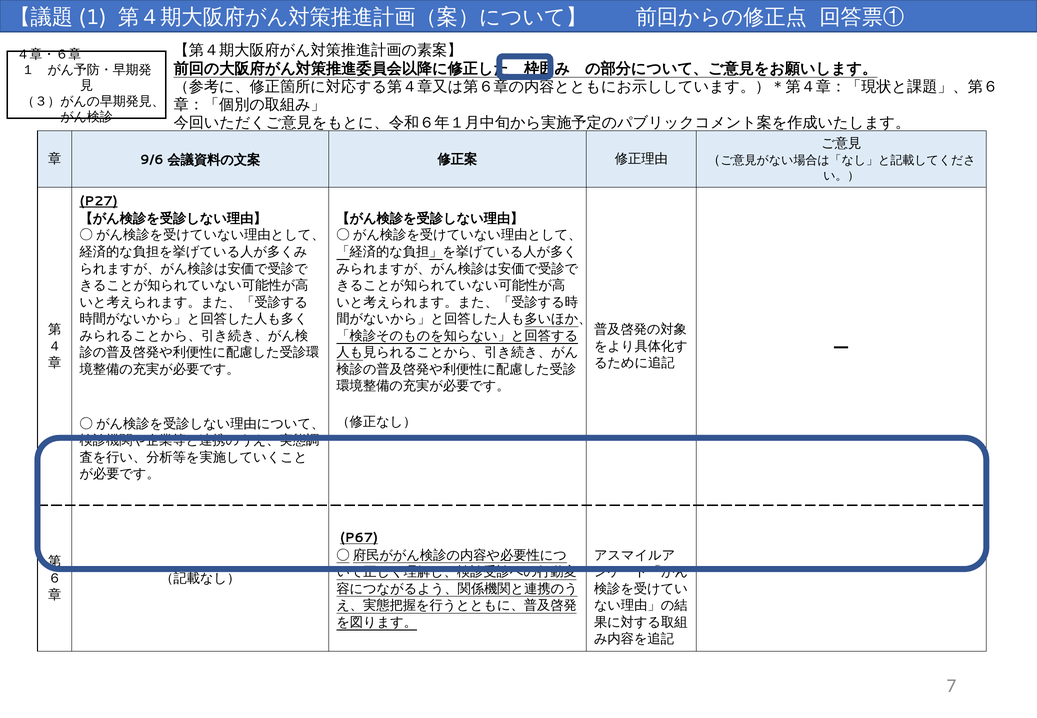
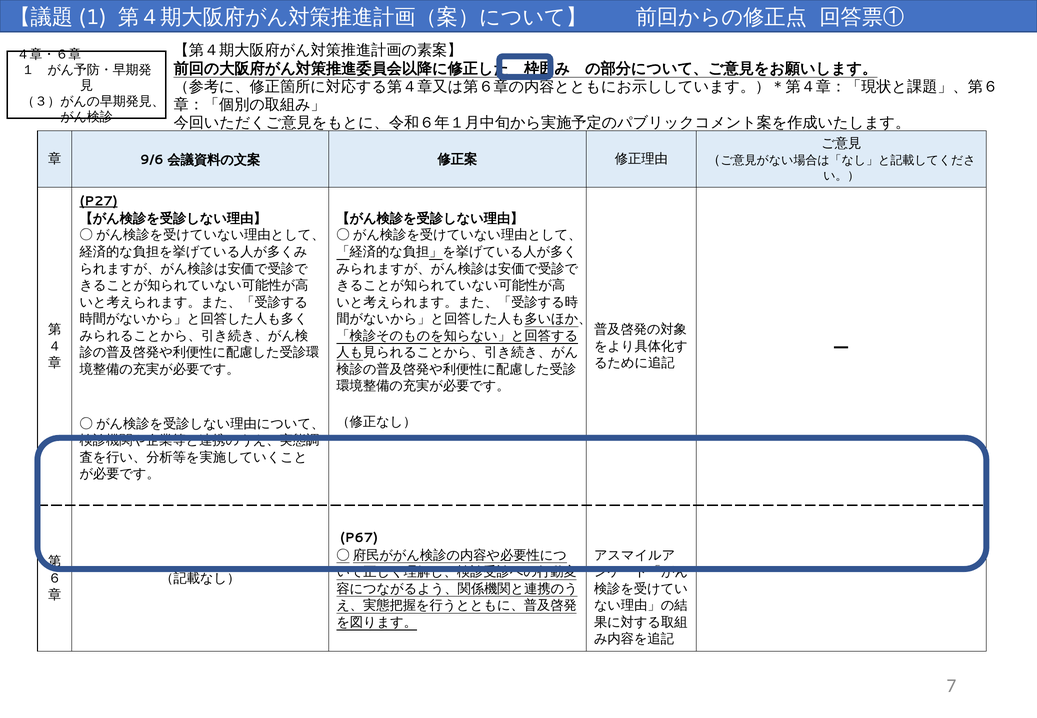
P67 underline: present -> none (359, 538)
